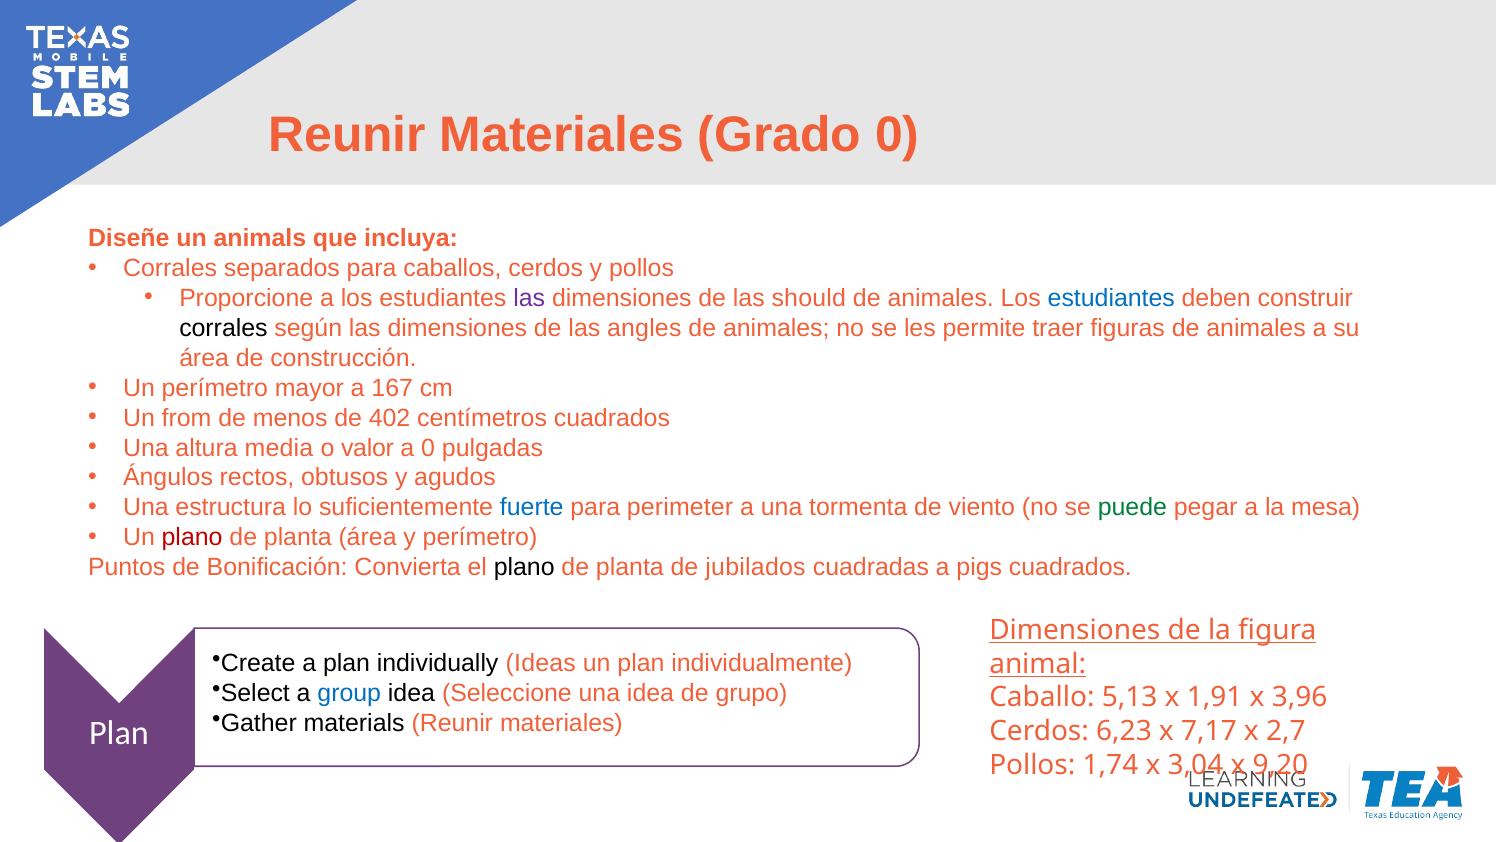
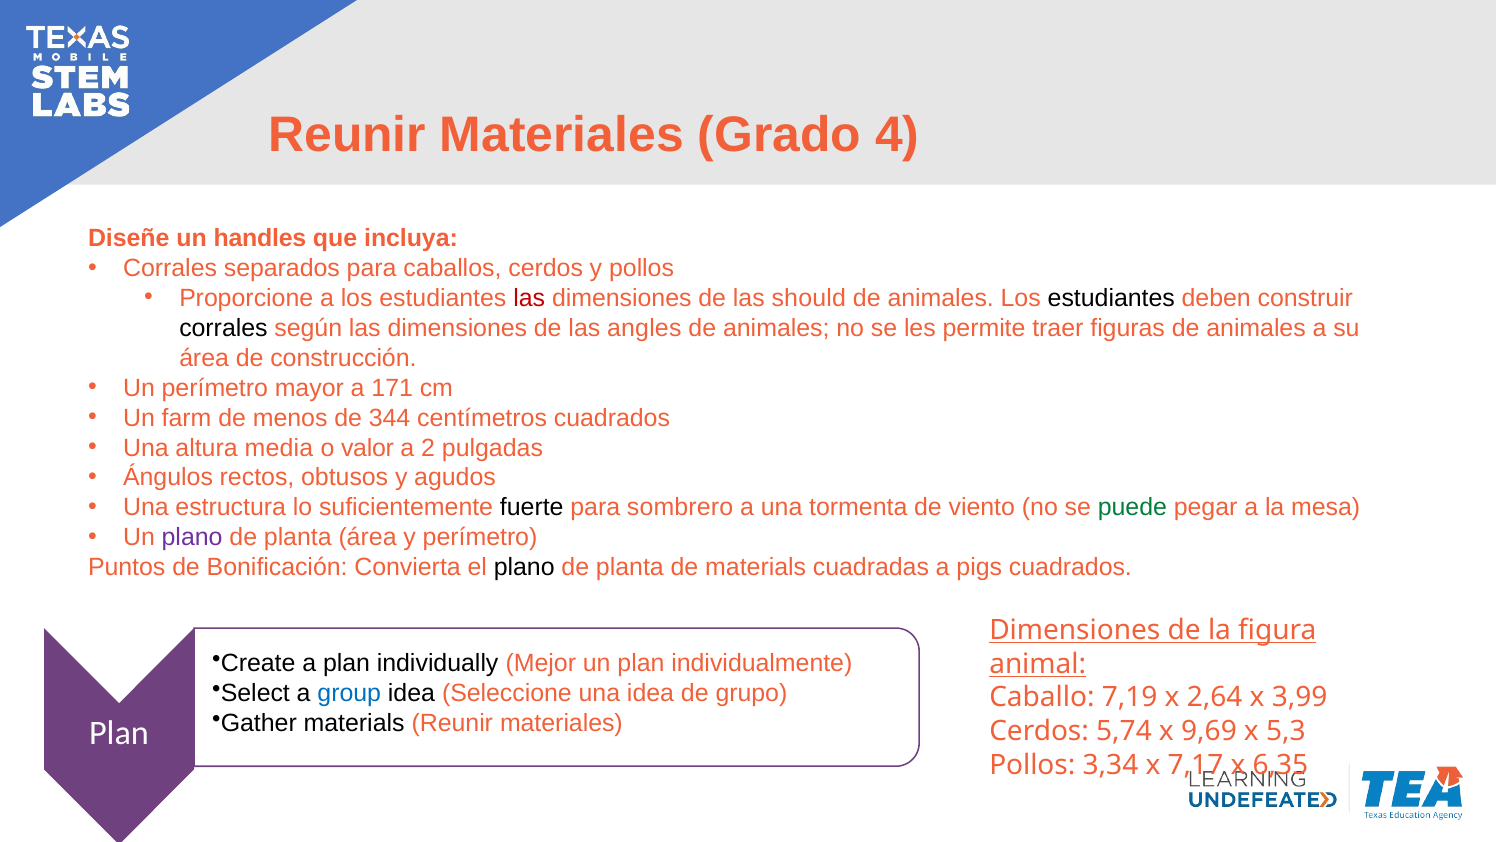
Grado 0: 0 -> 4 (897, 135)
animals: animals -> handles (260, 238)
las colour: purple -> red (529, 298)
estudiantes colour: blue -> black (1111, 298)
167: 167 -> 171 (392, 388)
from: from -> farm (187, 418)
402: 402 -> 344 (390, 418)
a 0: 0 -> 2 (428, 448)
fuerte colour: blue -> black (532, 507)
perimeter: perimeter -> sombrero (680, 507)
plano colour: red -> purple (192, 537)
de jubilados: jubilados -> materials (756, 567)
Ideas: Ideas -> Mejor (541, 663)
5,13: 5,13 -> 7,19 (1130, 697)
1,91: 1,91 -> 2,64 (1215, 697)
3,96: 3,96 -> 3,99 (1300, 697)
6,23: 6,23 -> 5,74 (1124, 731)
7,17: 7,17 -> 9,69 (1209, 731)
2,7: 2,7 -> 5,3 (1286, 731)
1,74: 1,74 -> 3,34 (1111, 764)
3,04: 3,04 -> 7,17 (1195, 764)
9,20: 9,20 -> 6,35 (1280, 764)
